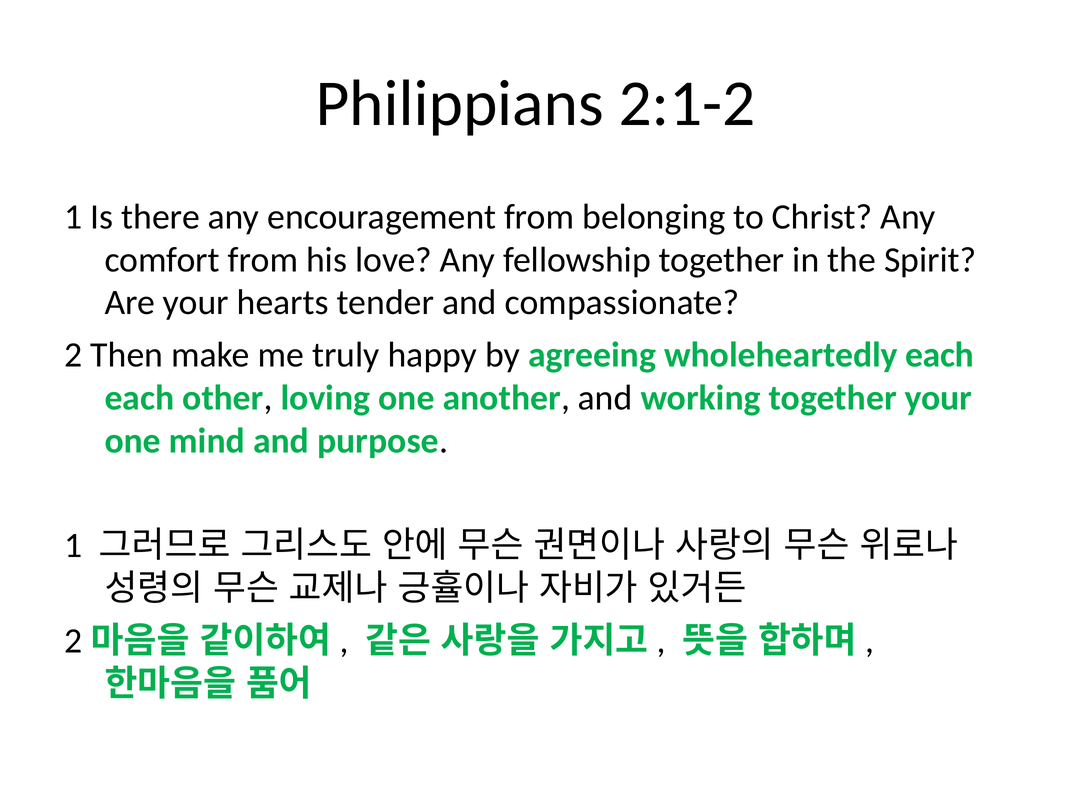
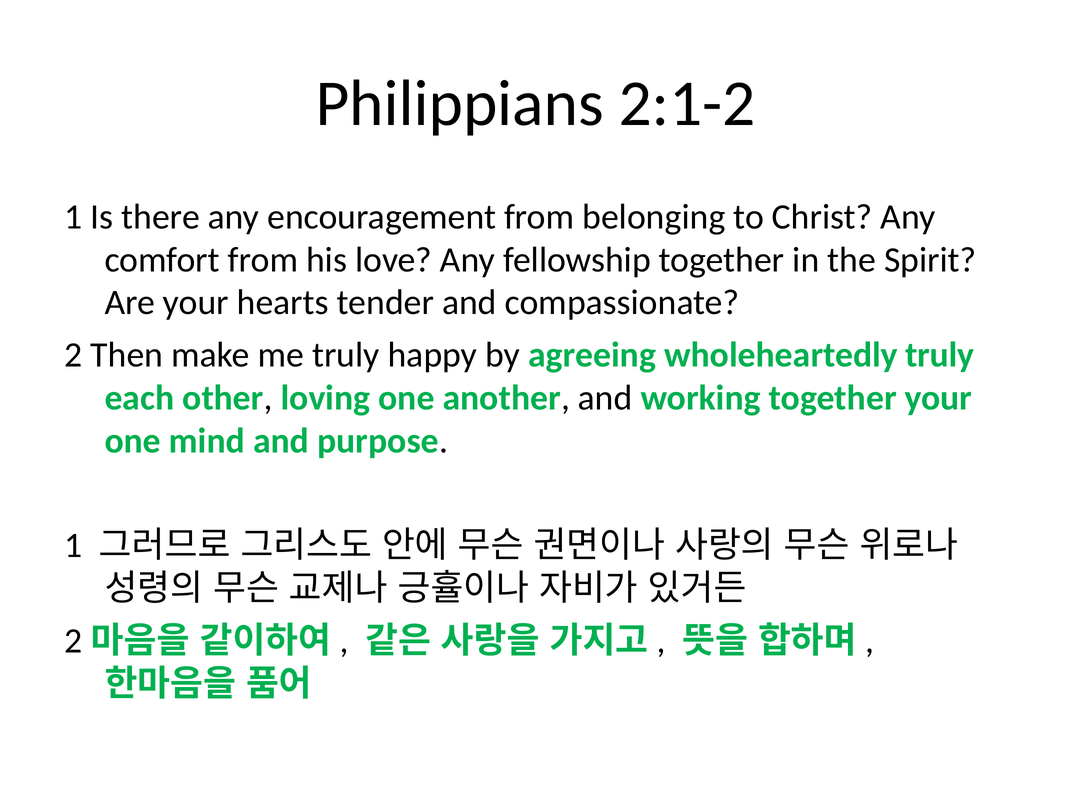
wholeheartedly each: each -> truly (940, 355)
